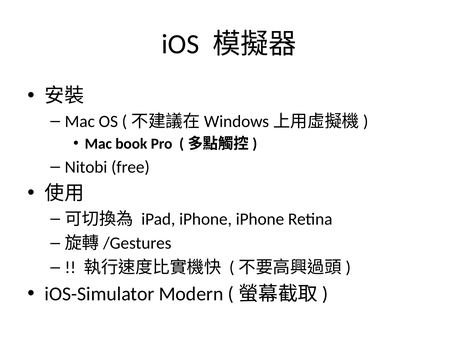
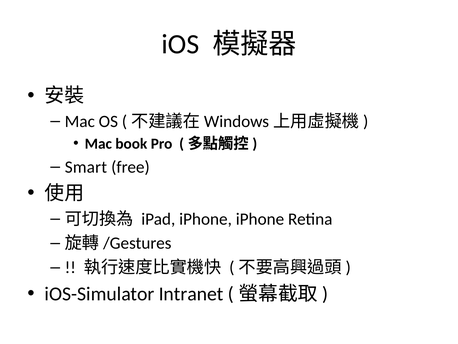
Nitobi: Nitobi -> Smart (86, 167)
Modern: Modern -> Intranet (191, 294)
